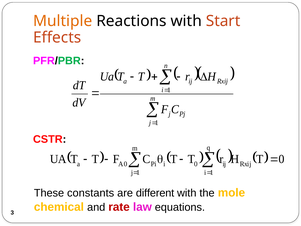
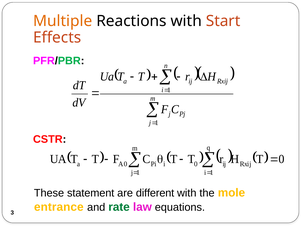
constants: constants -> statement (91, 193)
chemical: chemical -> entrance (59, 207)
rate colour: red -> green (119, 207)
